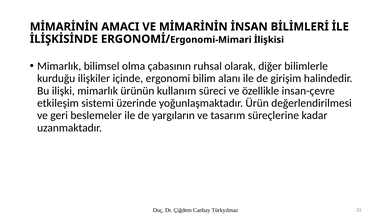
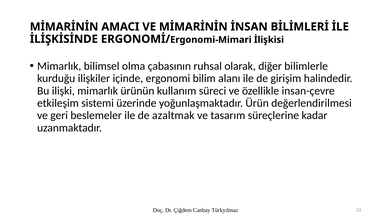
yargıların: yargıların -> azaltmak (173, 115)
